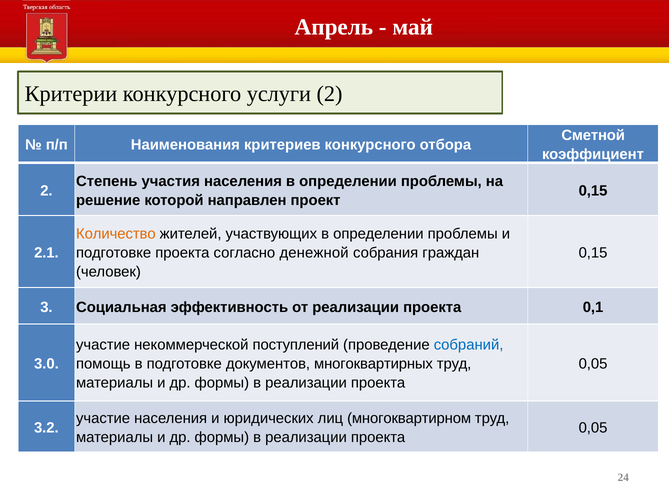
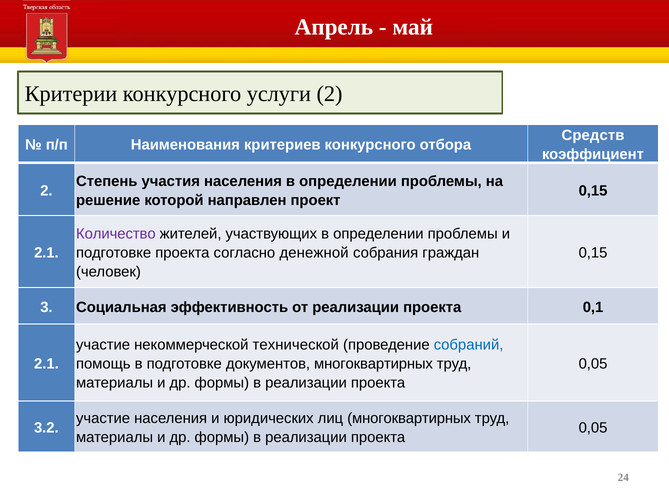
Сметной: Сметной -> Средств (593, 135)
Количество colour: orange -> purple (116, 234)
поступлений: поступлений -> технической (296, 345)
3.0: 3.0 -> 2.1 (46, 364)
лиц многоквартирном: многоквартирном -> многоквартирных (409, 418)
